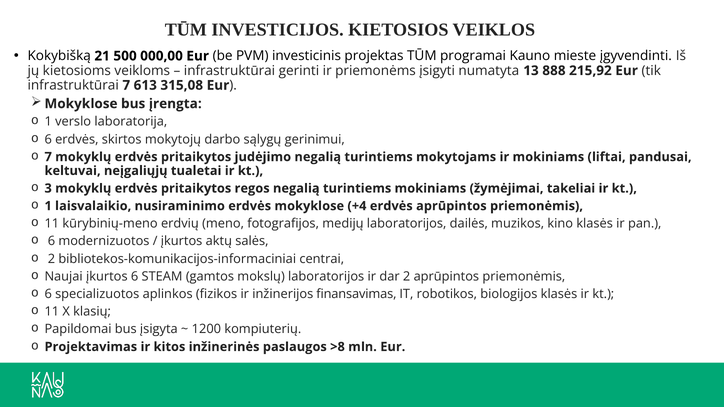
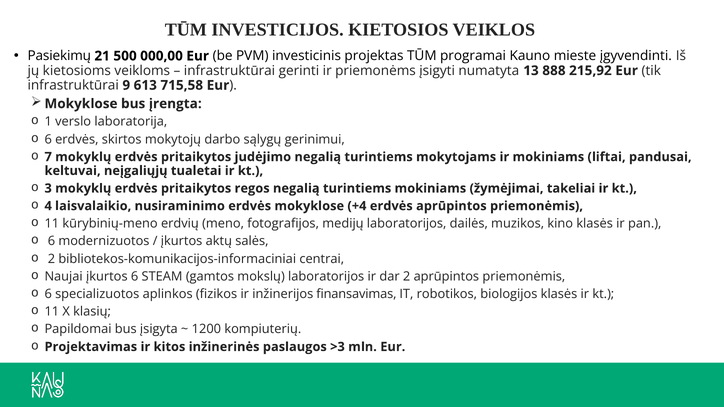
Kokybišką: Kokybišką -> Pasiekimų (59, 56)
infrastruktūrai 7: 7 -> 9 (126, 85)
315,08: 315,08 -> 715,58 (182, 85)
1: 1 -> 4 (48, 206)
>8: >8 -> >3 (338, 347)
